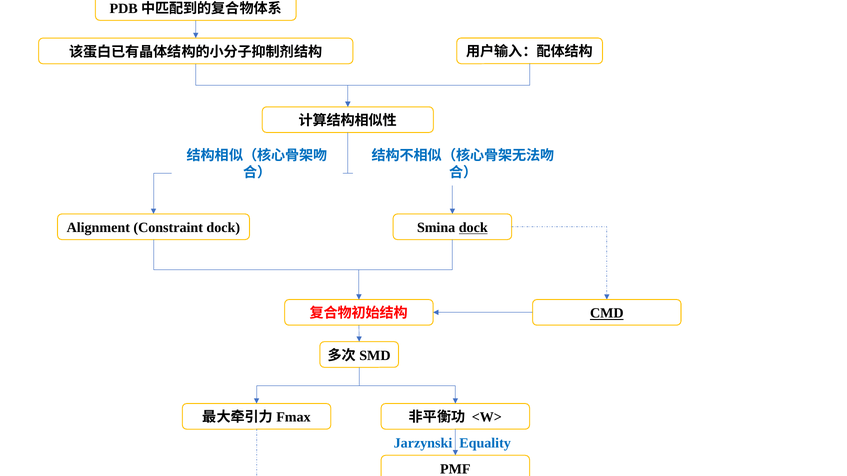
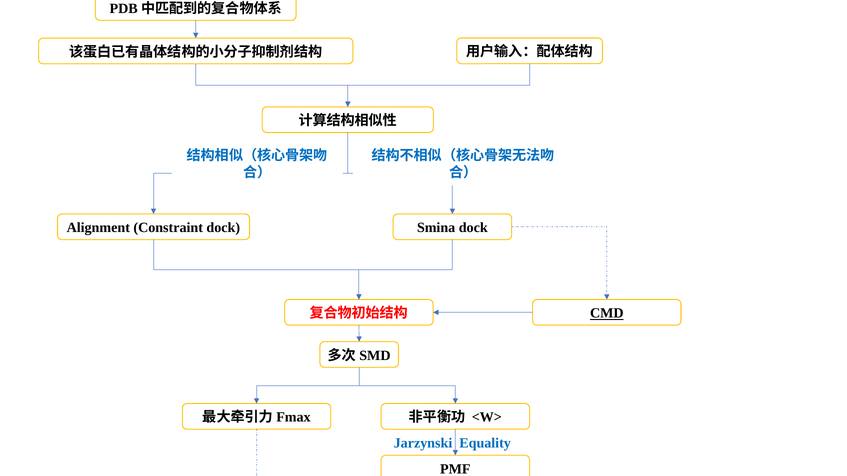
dock underline: present -> none (473, 228)
